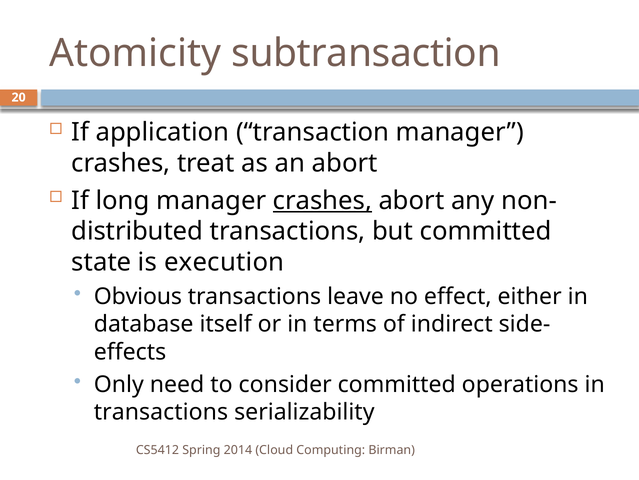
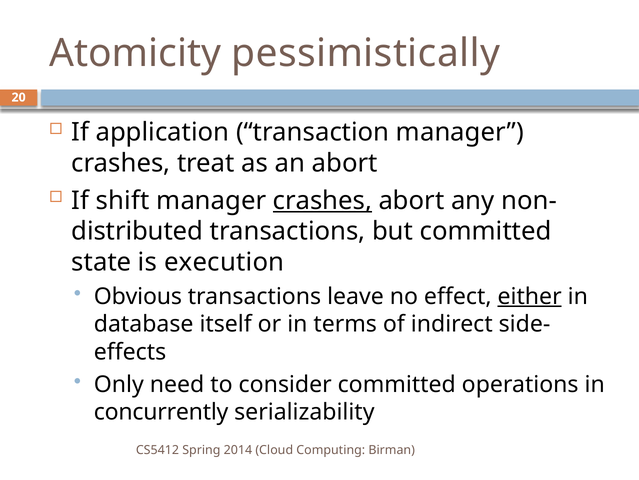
subtransaction: subtransaction -> pessimistically (366, 53)
long: long -> shift (123, 200)
either underline: none -> present (530, 296)
transactions: transactions -> concurrently (161, 412)
